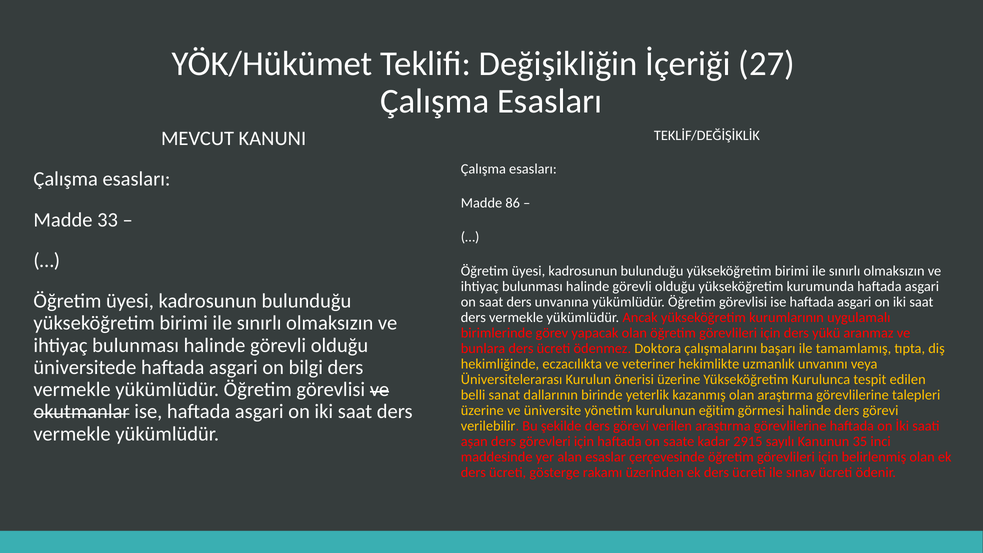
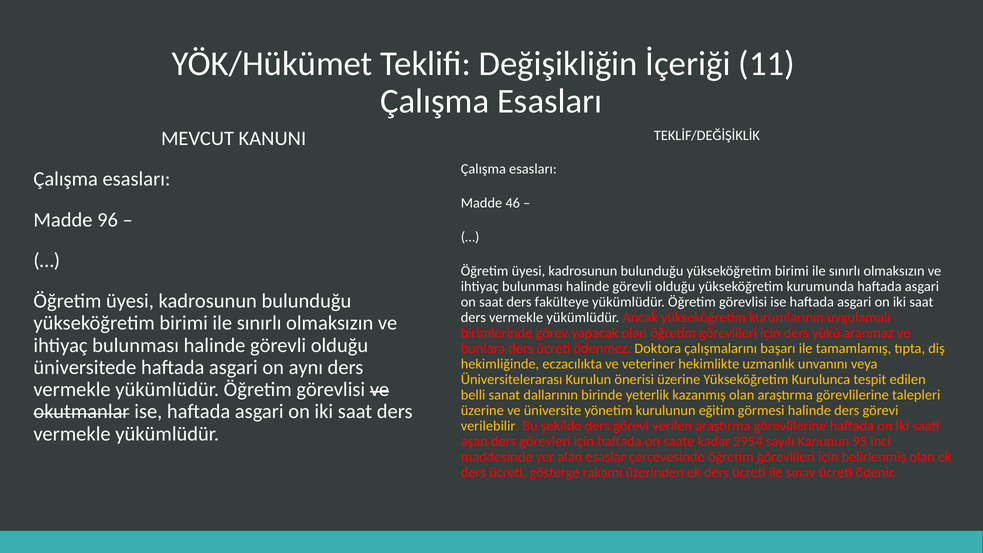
27: 27 -> 11 (767, 64)
86: 86 -> 46 (513, 203)
33: 33 -> 96 (108, 220)
unvanına: unvanına -> fakülteye (562, 302)
bilgi: bilgi -> aynı (306, 367)
2915: 2915 -> 2954 (748, 442)
35: 35 -> 95 (860, 442)
